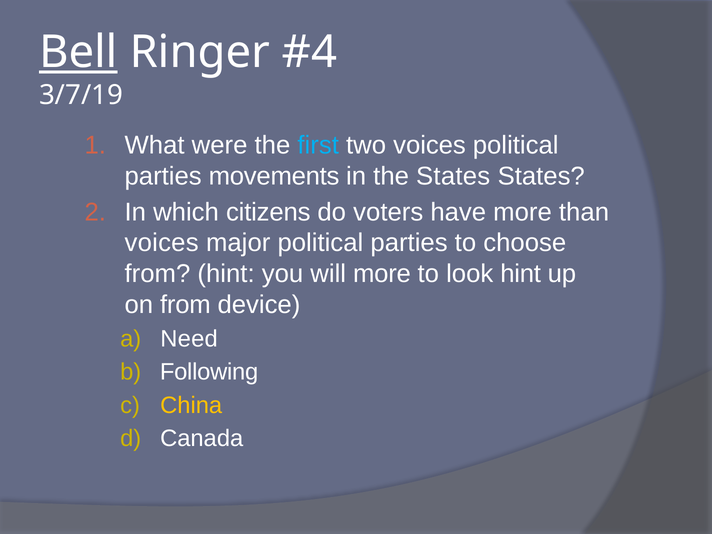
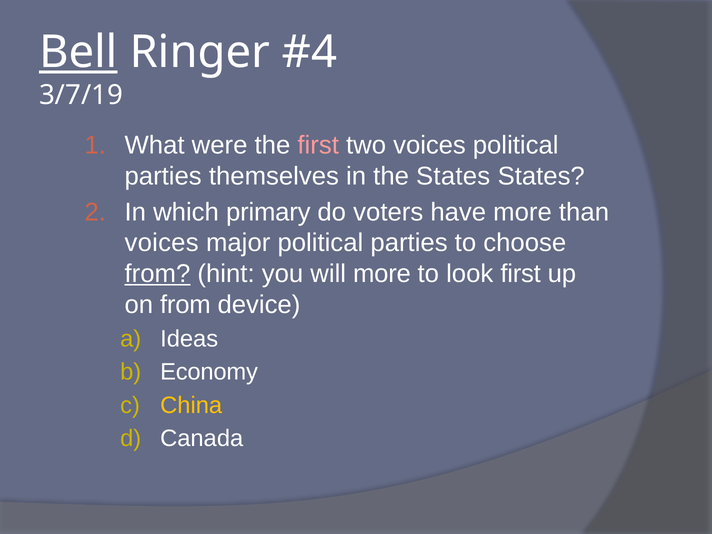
first colour: light blue -> pink (318, 145)
movements: movements -> themselves (274, 176)
citizens: citizens -> primary (268, 212)
from underline: none -> present (157, 274)
look hint: hint -> first (521, 274)
Need: Need -> Ideas (189, 339)
Following: Following -> Economy (209, 372)
